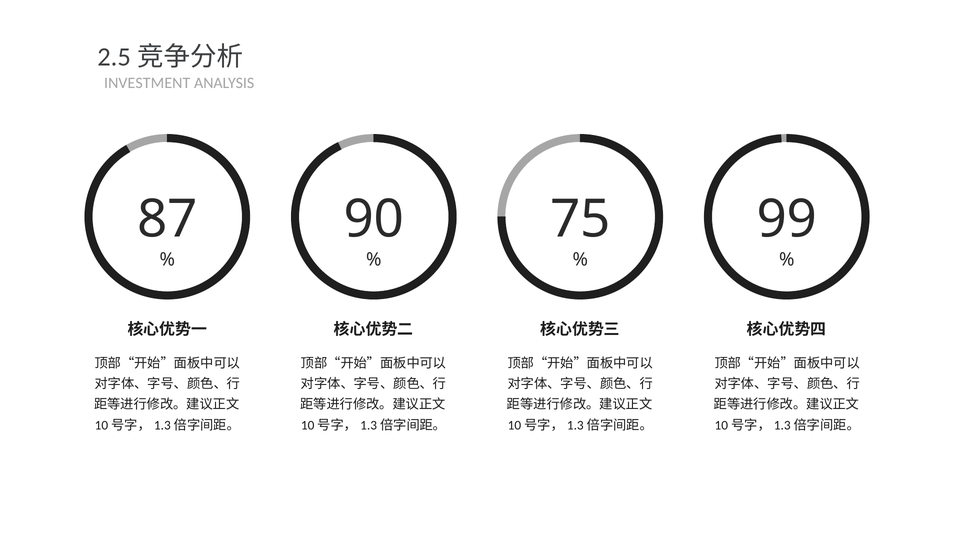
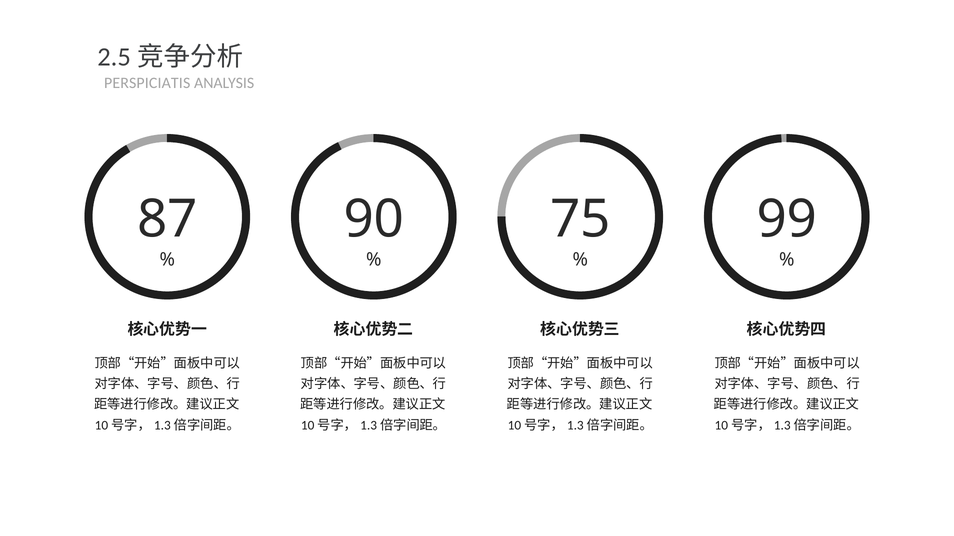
INVESTMENT: INVESTMENT -> PERSPICIATIS (147, 83)
